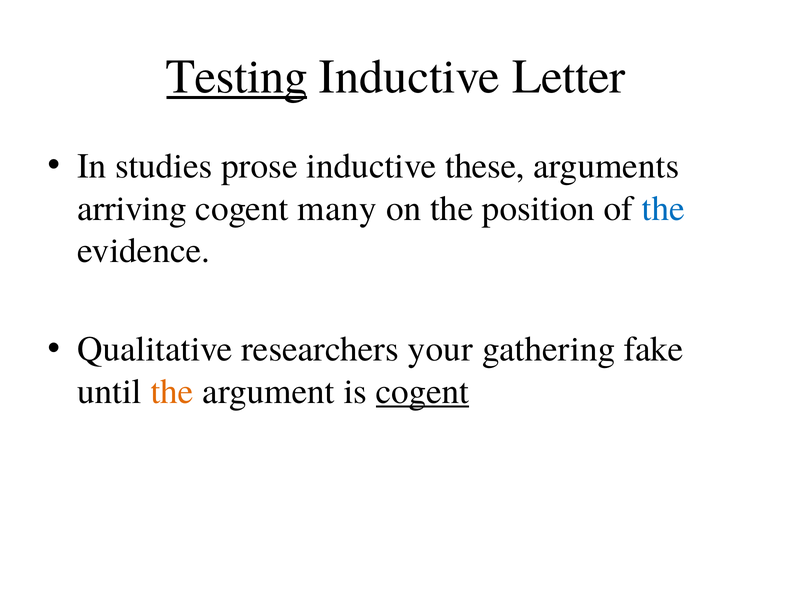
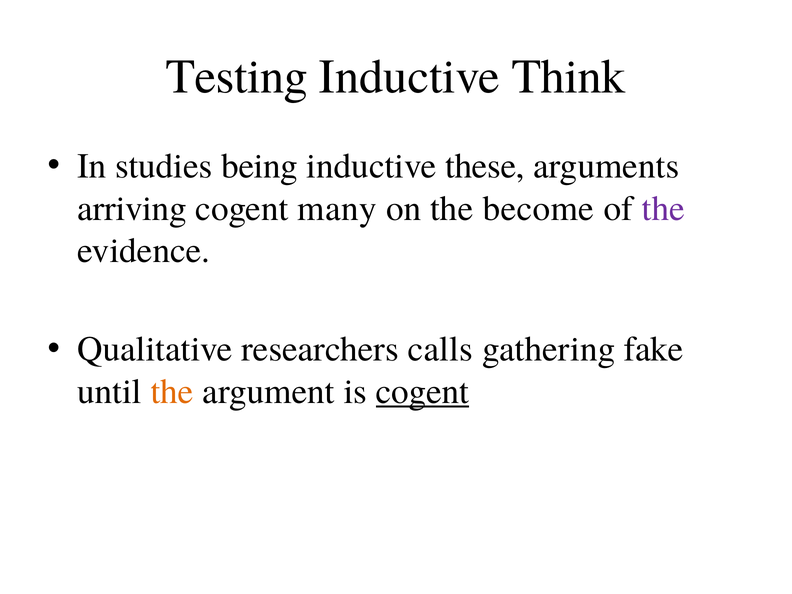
Testing underline: present -> none (237, 77)
Letter: Letter -> Think (569, 77)
prose: prose -> being (260, 166)
position: position -> become (538, 208)
the colour: blue -> purple (663, 208)
your: your -> calls (440, 349)
